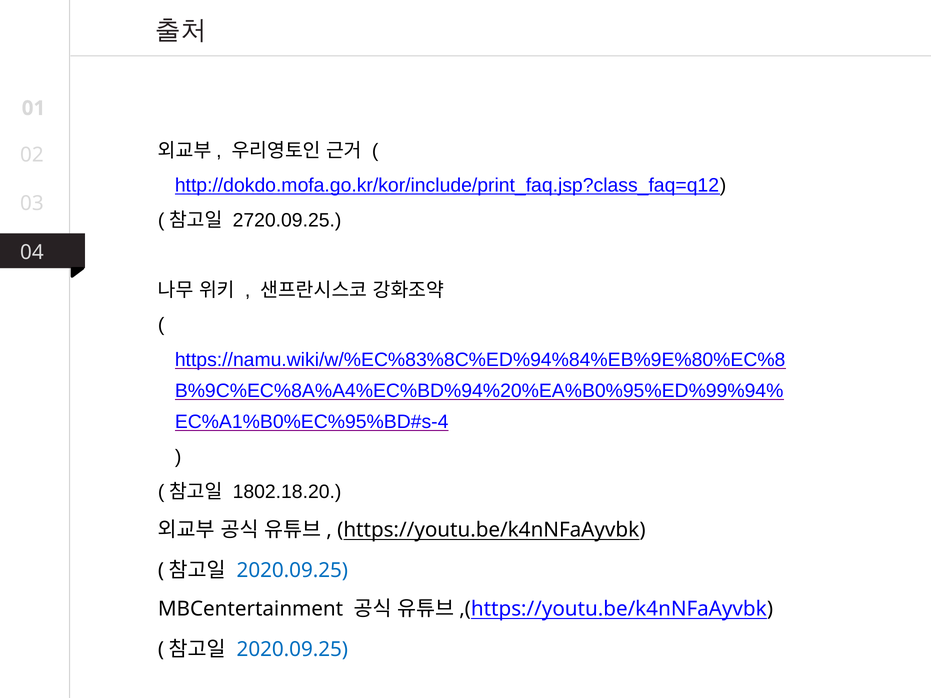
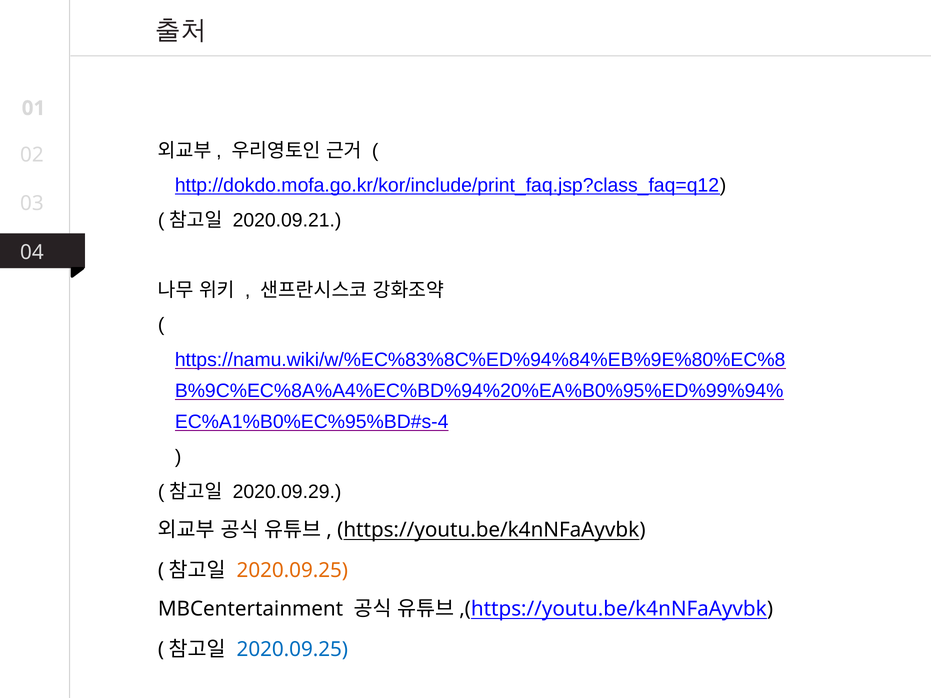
2720.09.25: 2720.09.25 -> 2020.09.21 (287, 221)
1802.18.20: 1802.18.20 -> 2020.09.29 (287, 492)
2020.09.25 colour: blue -> orange (292, 571)
